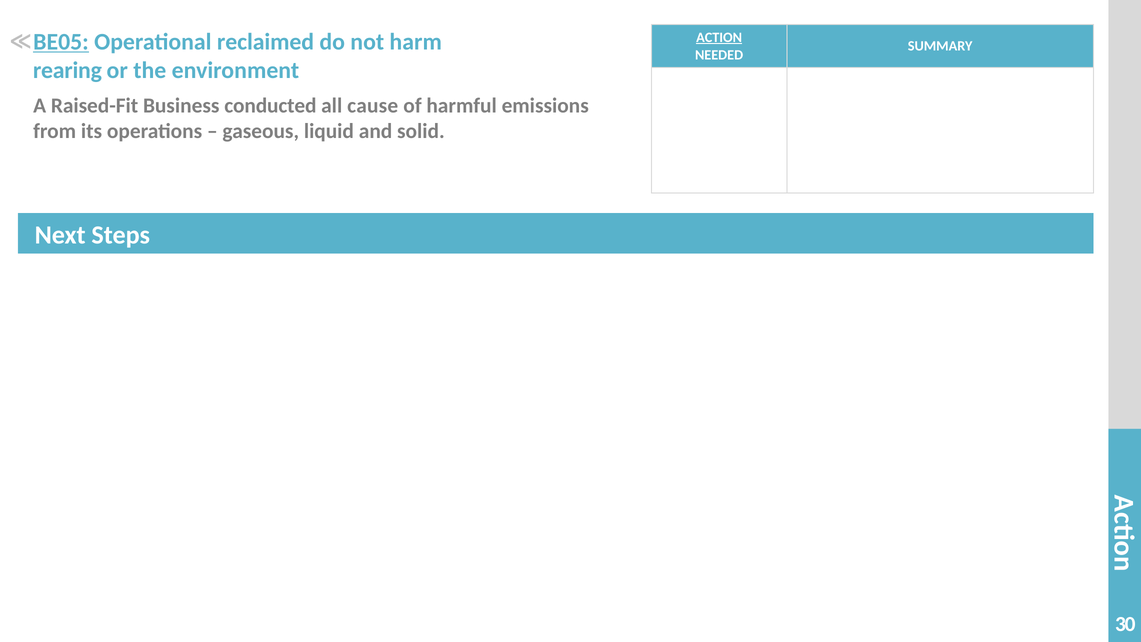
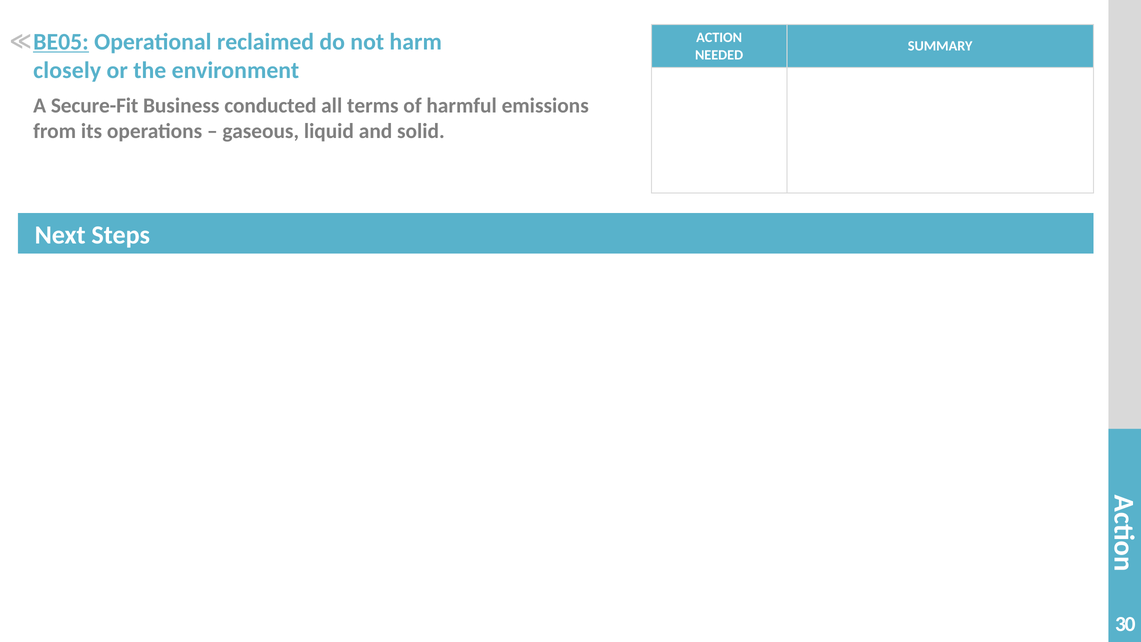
ACTION underline: present -> none (719, 37)
rearing: rearing -> closely (67, 70)
Raised-Fit: Raised-Fit -> Secure-Fit (95, 106)
cause: cause -> terms (373, 106)
